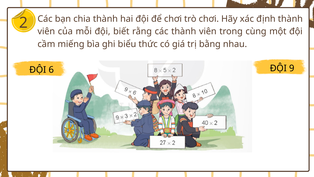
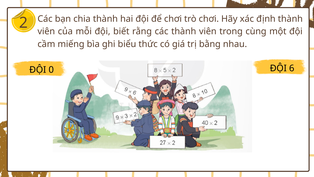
9: 9 -> 6 (292, 68)
6: 6 -> 0 (51, 70)
